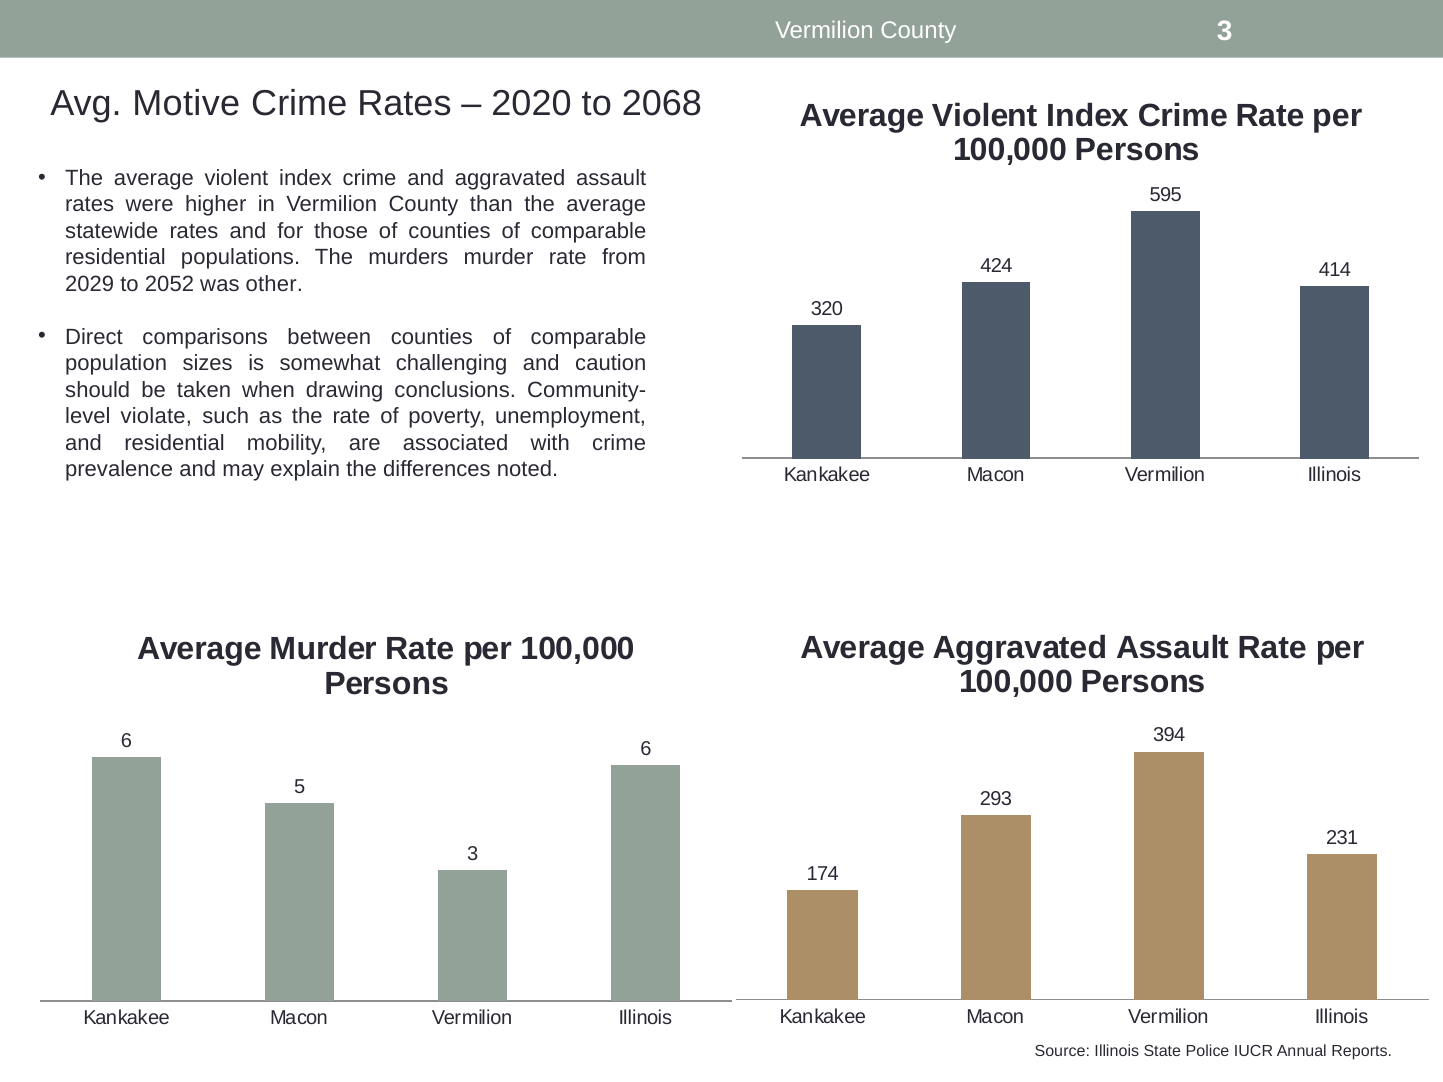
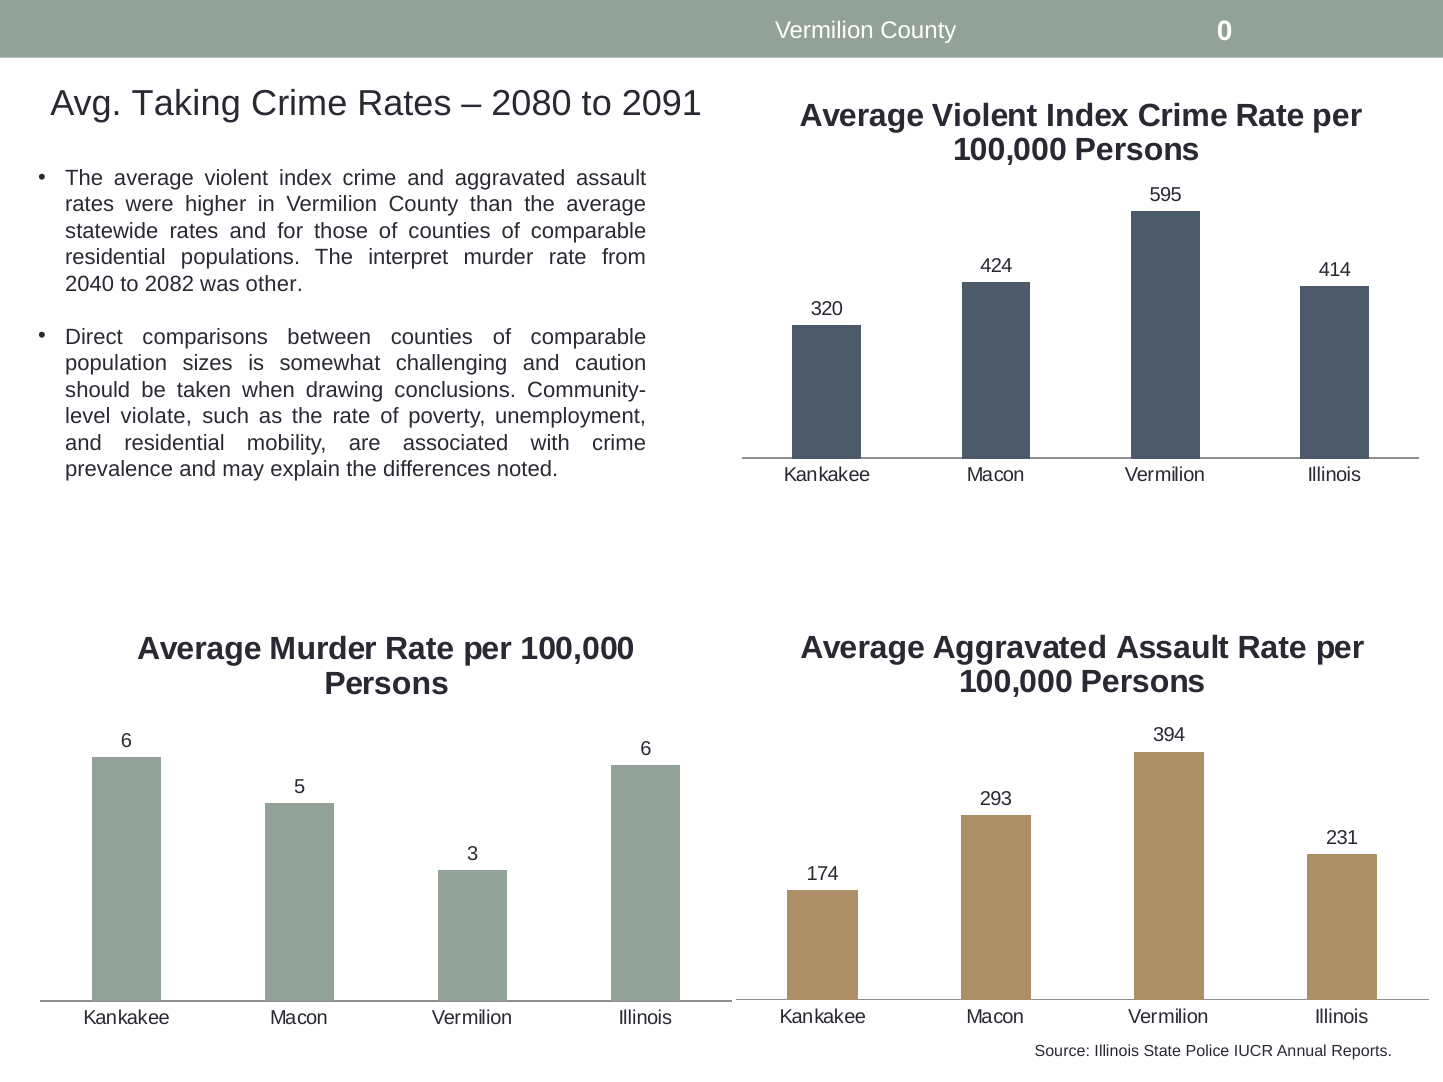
County 3: 3 -> 0 (1225, 31)
Motive: Motive -> Taking (186, 103)
2020: 2020 -> 2080 (532, 103)
2068: 2068 -> 2091 (662, 103)
murders: murders -> interpret (408, 258)
2029: 2029 -> 2040 (90, 284)
2052: 2052 -> 2082 (169, 284)
